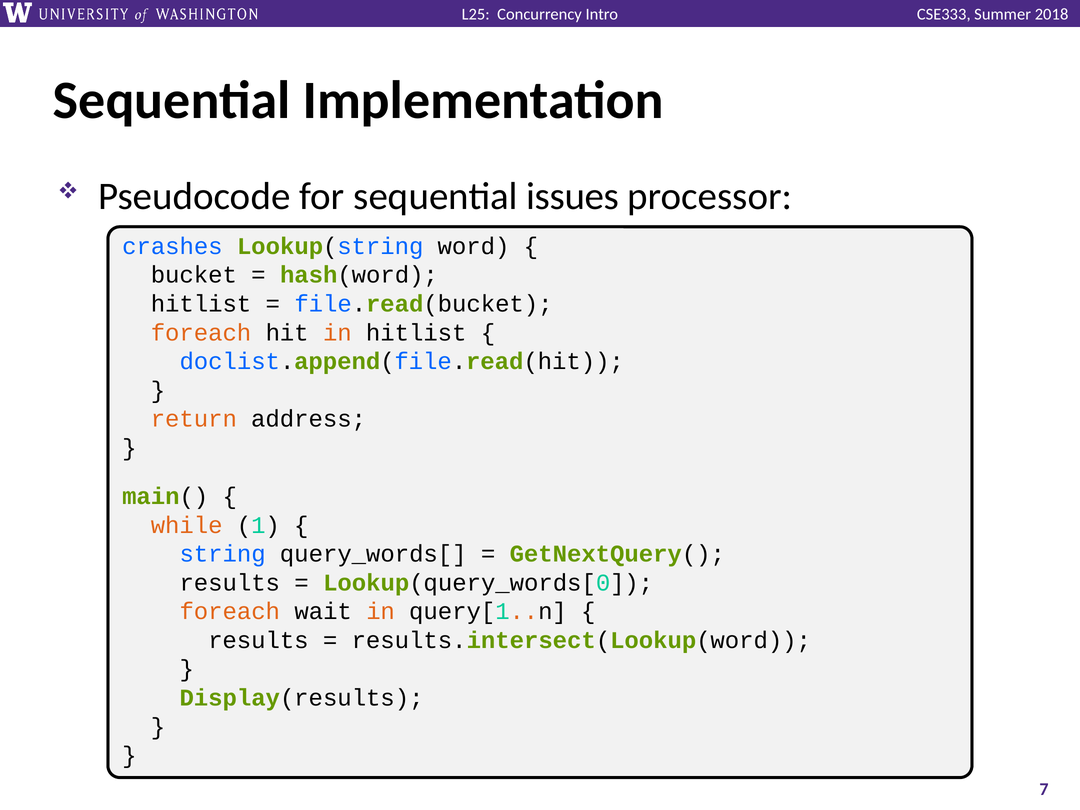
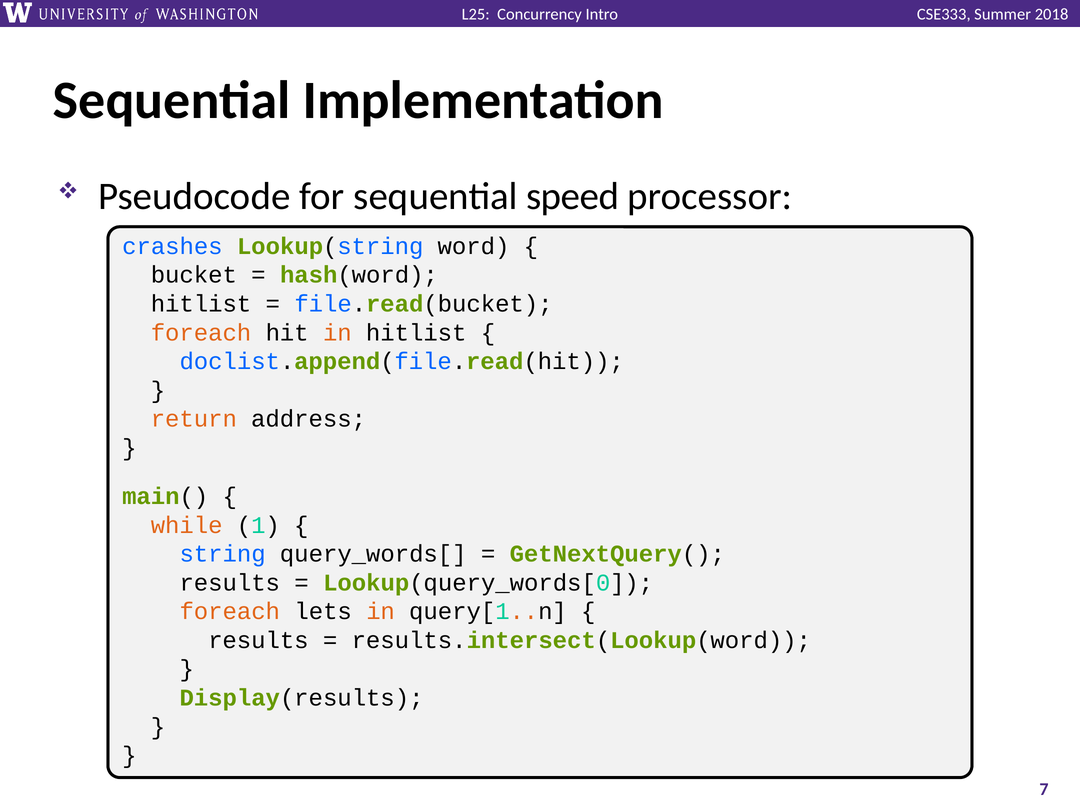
issues: issues -> speed (573, 196)
wait: wait -> lets (323, 612)
